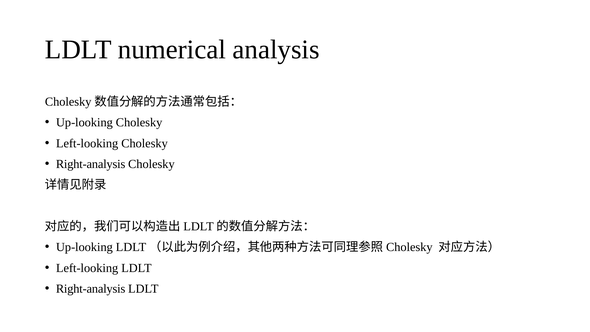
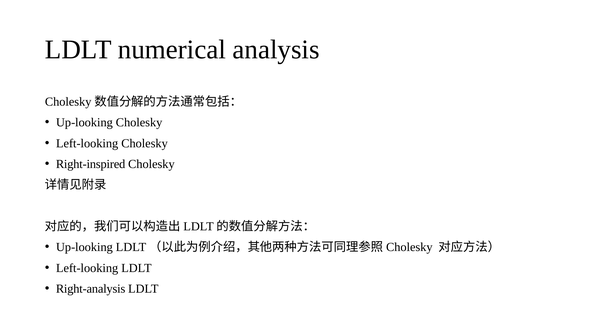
Right-analysis: Right-analysis -> Right-inspired (91, 164)
